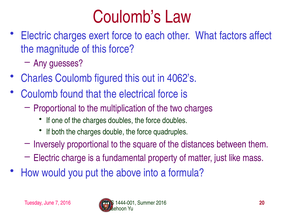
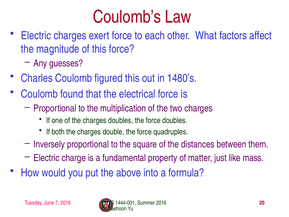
4062’s: 4062’s -> 1480’s (182, 78)
